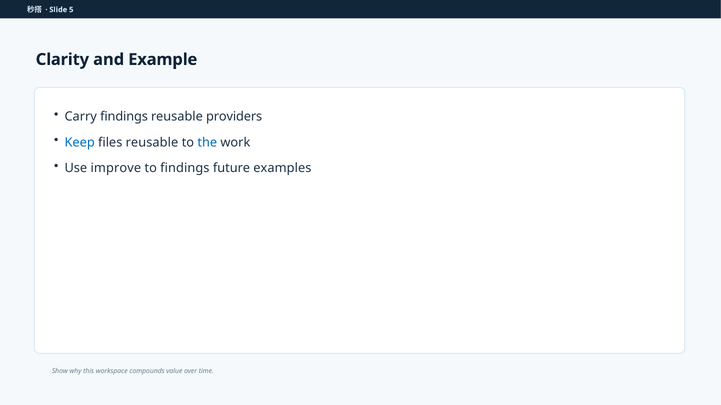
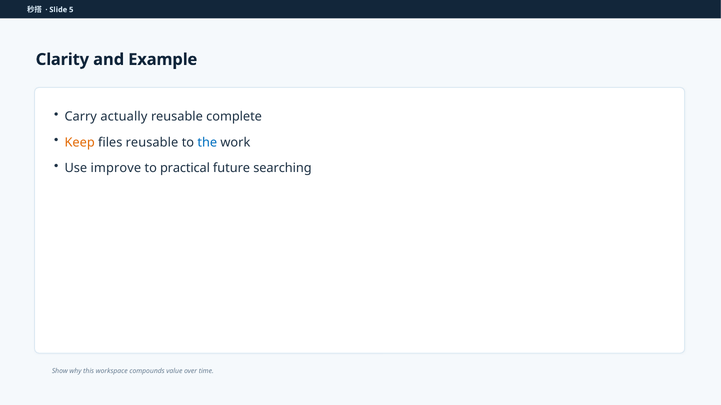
Carry findings: findings -> actually (124, 117)
providers: providers -> complete (234, 117)
Keep colour: blue -> orange (80, 143)
to findings: findings -> practical (185, 168)
examples: examples -> searching (282, 168)
